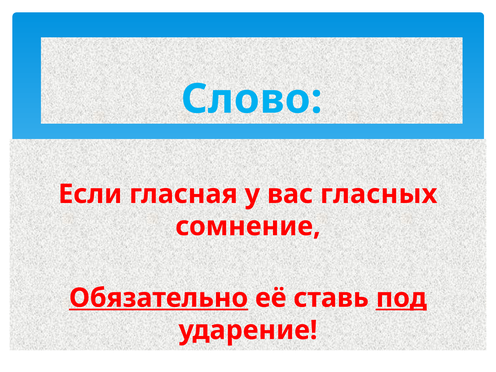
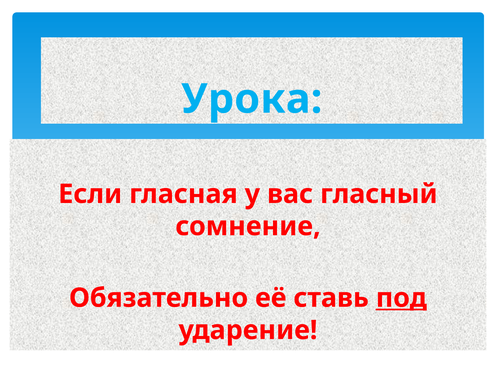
Слово: Слово -> Урока (252, 99)
гласных: гласных -> гласный (379, 194)
Обязательно underline: present -> none (159, 298)
